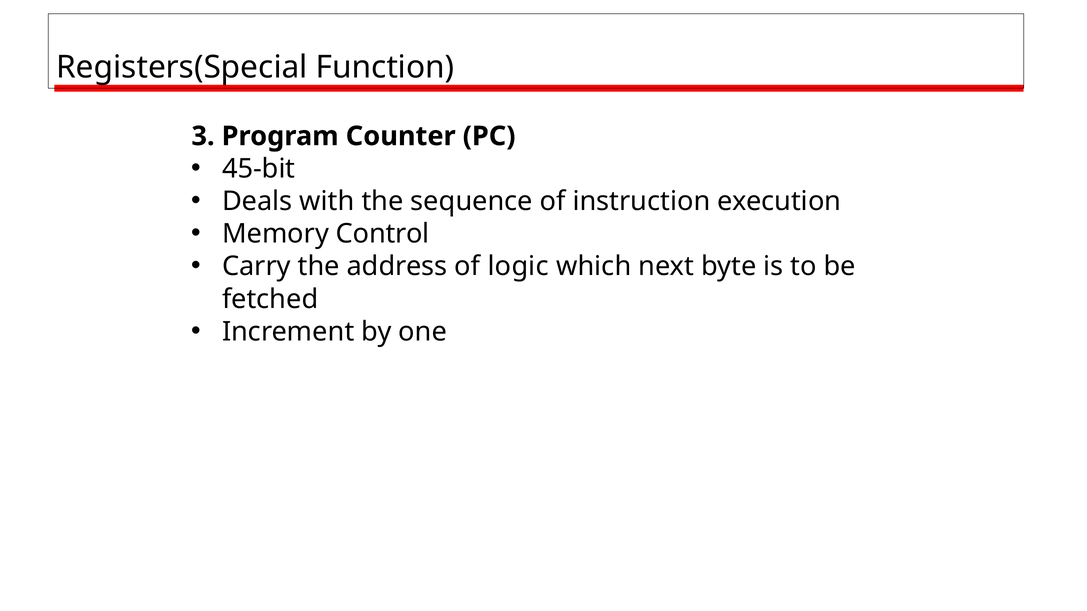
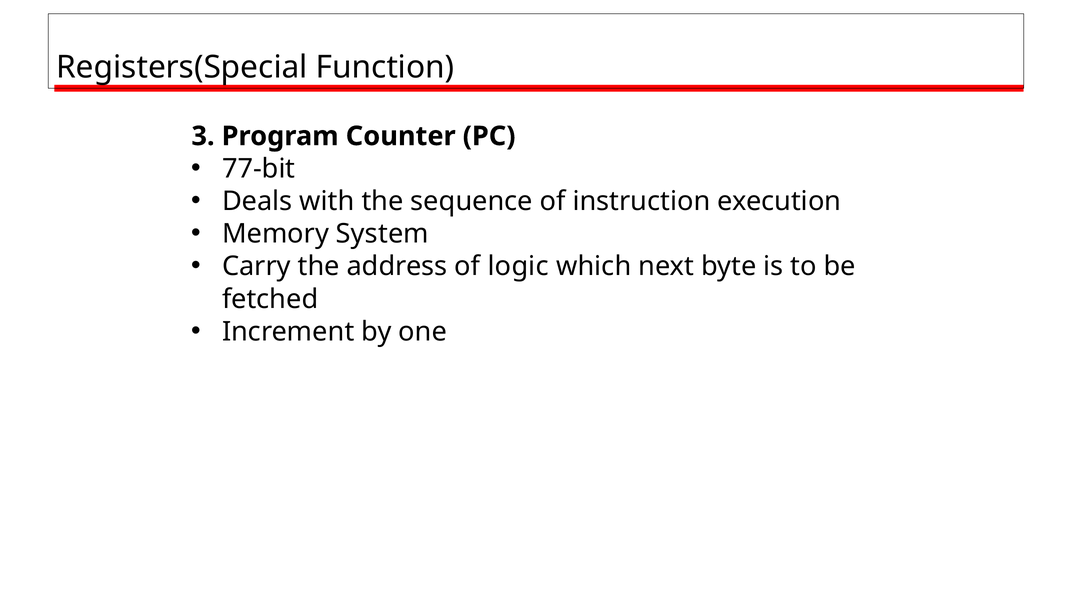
45-bit: 45-bit -> 77-bit (259, 169)
Control: Control -> System (382, 234)
